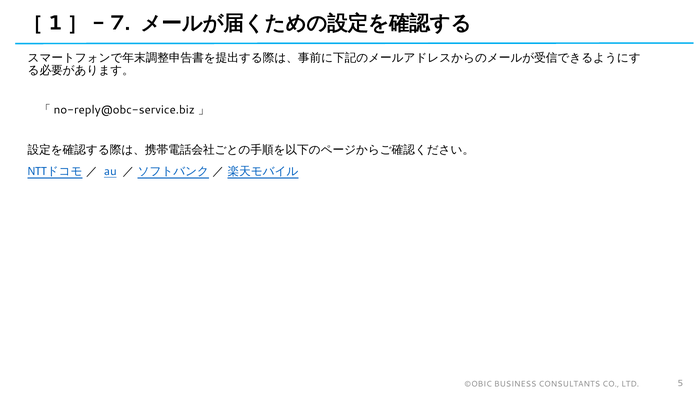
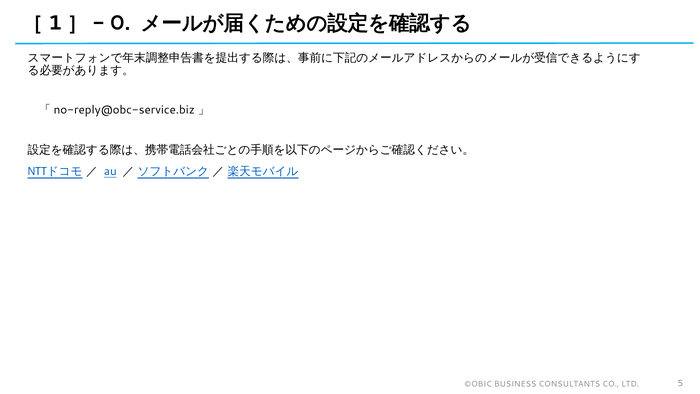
7: 7 -> 0 (120, 23)
